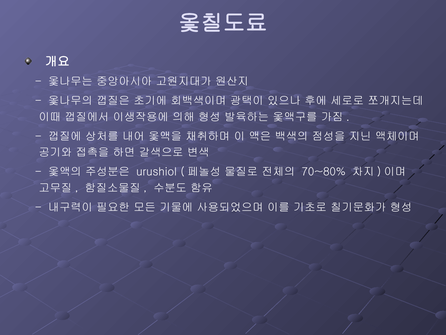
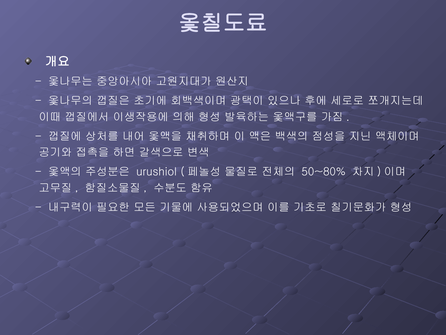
70~80%: 70~80% -> 50~80% (324, 172)
